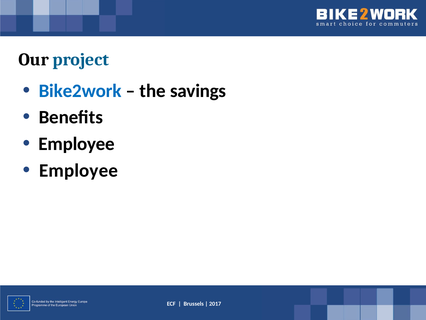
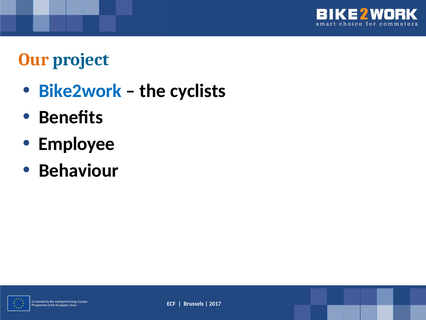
Our colour: black -> orange (34, 60)
savings: savings -> cyclists (198, 91)
Employee: Employee -> Behaviour (79, 170)
